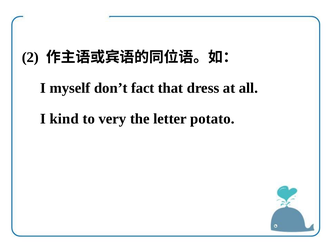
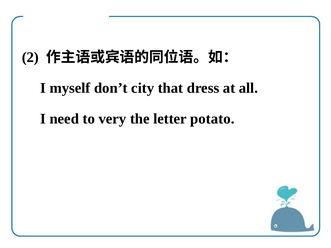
fact: fact -> city (143, 88)
kind: kind -> need (64, 119)
